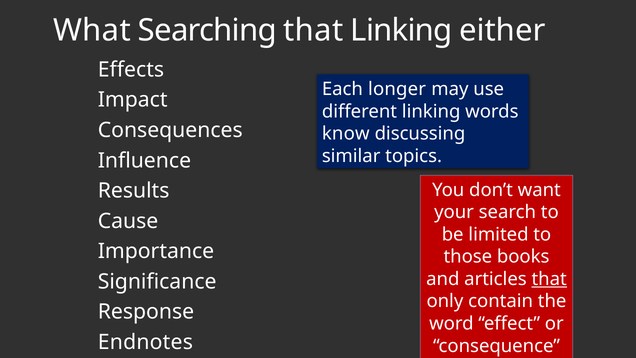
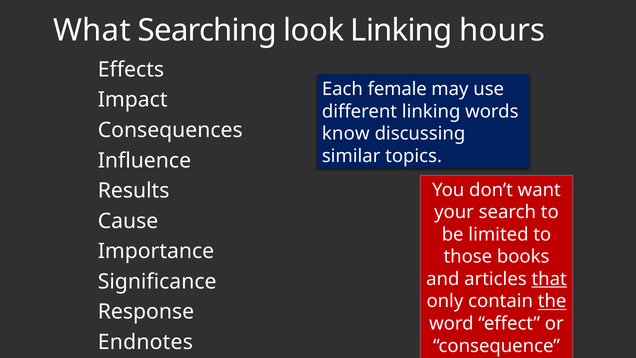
Searching that: that -> look (314, 30)
either: either -> hours (502, 30)
longer: longer -> female (397, 89)
the underline: none -> present (552, 301)
